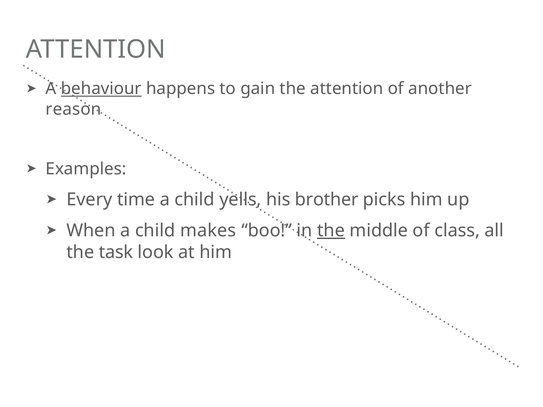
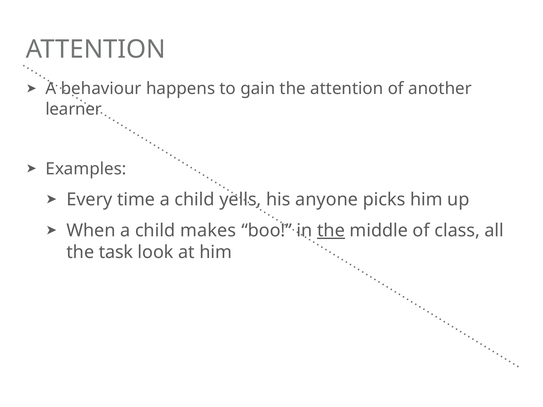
behaviour underline: present -> none (101, 89)
reason: reason -> learner (74, 109)
brother: brother -> anyone (327, 200)
